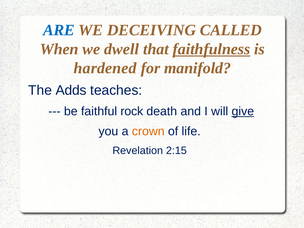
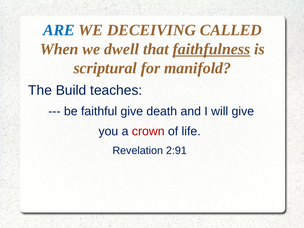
hardened: hardened -> scriptural (105, 68)
Adds: Adds -> Build (71, 90)
faithful rock: rock -> give (132, 111)
give underline: present -> none (243, 111)
crown colour: orange -> red (148, 131)
2:15: 2:15 -> 2:91 (176, 151)
